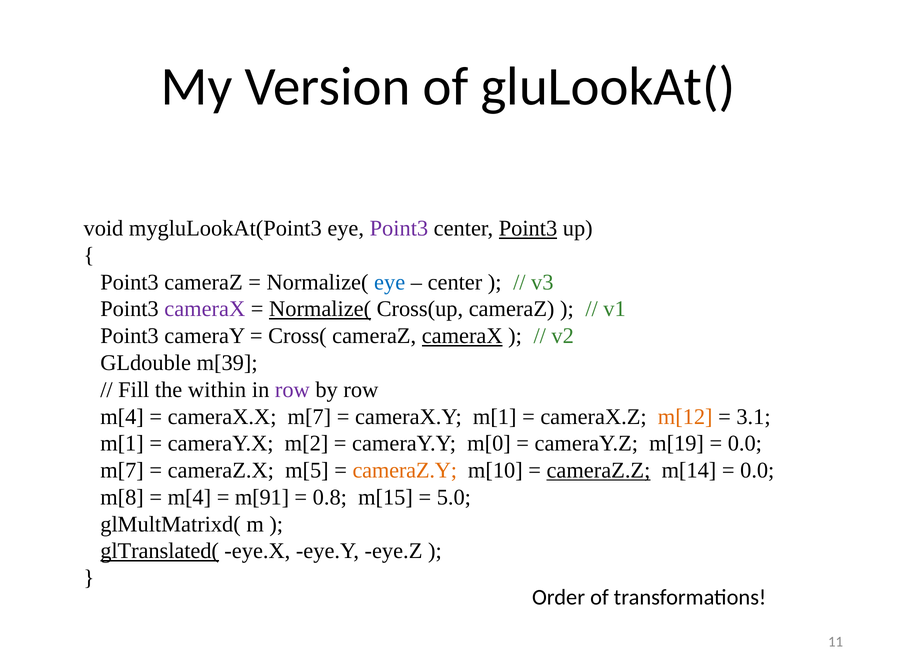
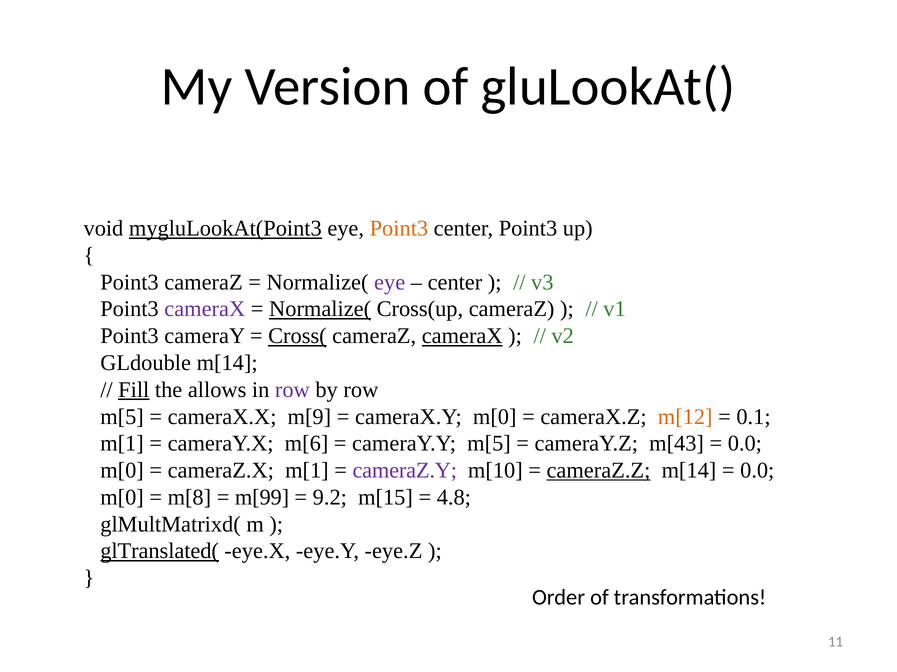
mygluLookAt(Point3 underline: none -> present (225, 229)
Point3 colour: purple -> orange (399, 229)
Point3 underline: present -> none (528, 229)
eye colour: blue -> purple (390, 283)
Cross( underline: none -> present (297, 336)
GLdouble m[39: m[39 -> m[14 (227, 363)
Fill underline: none -> present (134, 390)
within: within -> allows (217, 390)
m[4: m[4 -> m[5 (122, 417)
cameraX.X m[7: m[7 -> m[9 (309, 417)
cameraX.Y m[1: m[1 -> m[0 (495, 417)
3.1: 3.1 -> 0.1 (754, 417)
m[2: m[2 -> m[6 (307, 444)
cameraY.Y m[0: m[0 -> m[5 (489, 444)
m[19: m[19 -> m[43 (677, 444)
m[7: m[7 -> m[0 (122, 471)
cameraZ.X m[5: m[5 -> m[1 (307, 471)
cameraZ.Y colour: orange -> purple (405, 471)
m[8: m[8 -> m[0 (122, 498)
m[4: m[4 -> m[8 (189, 498)
m[91: m[91 -> m[99 (262, 498)
0.8: 0.8 -> 9.2 (330, 498)
5.0: 5.0 -> 4.8 (454, 498)
